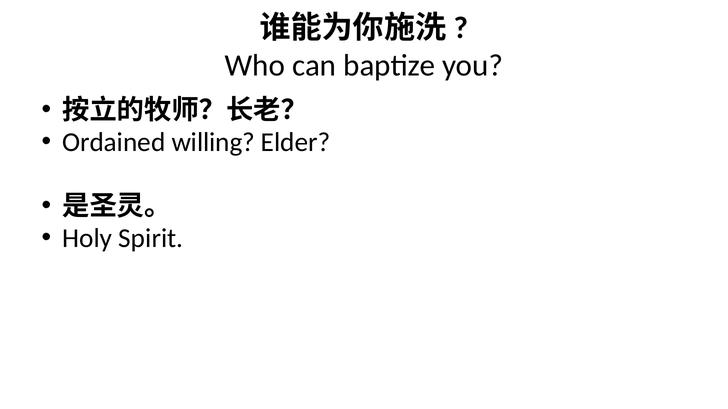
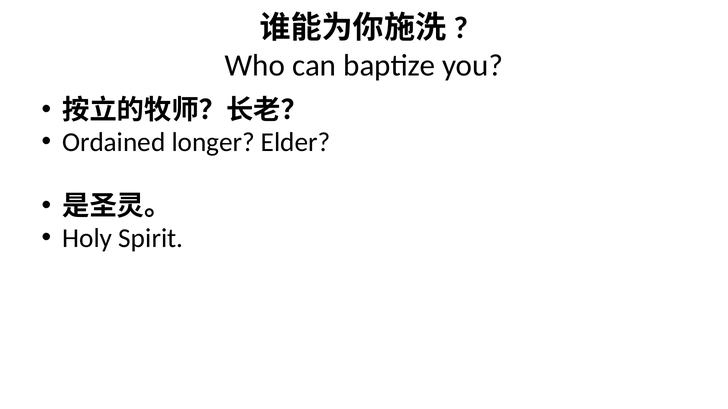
willing: willing -> longer (213, 142)
